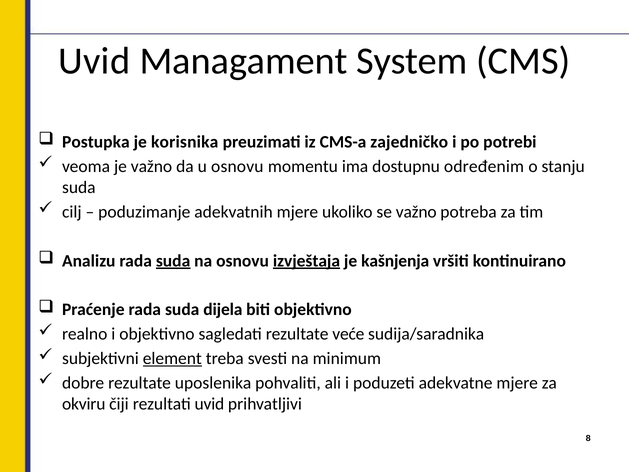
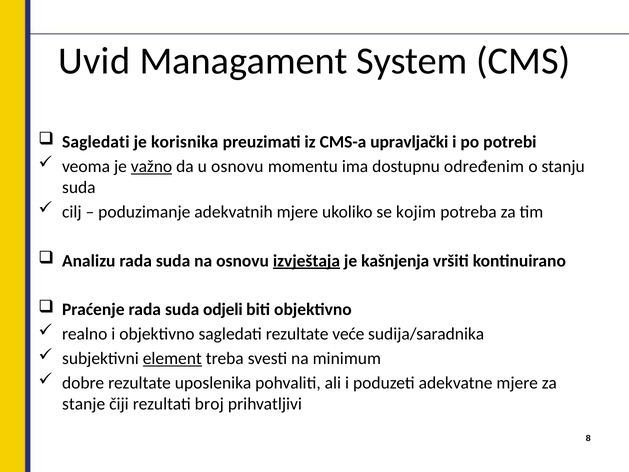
Postupka: Postupka -> Sagledati (96, 142)
zajedničko: zajedničko -> upravljački (409, 142)
važno underline: none -> present (151, 166)
se važno: važno -> kojim (416, 212)
suda underline: present -> none (173, 261)
dijela: dijela -> odjeli (223, 310)
okviru: okviru -> stanje (84, 404)
rezultati uvid: uvid -> broj (209, 404)
